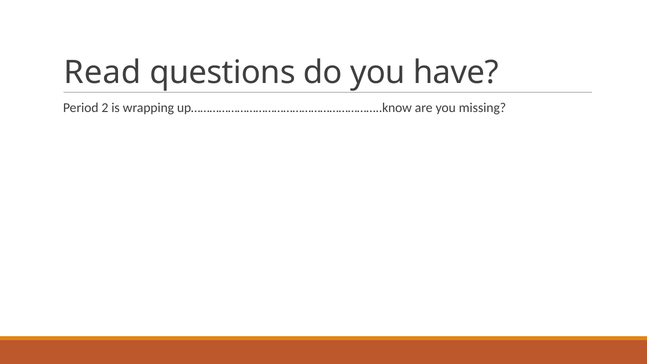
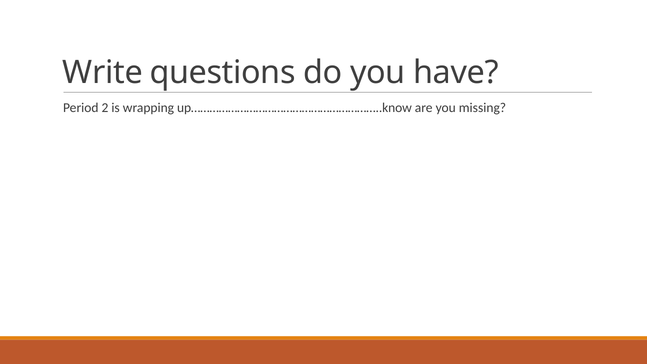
Read: Read -> Write (103, 72)
